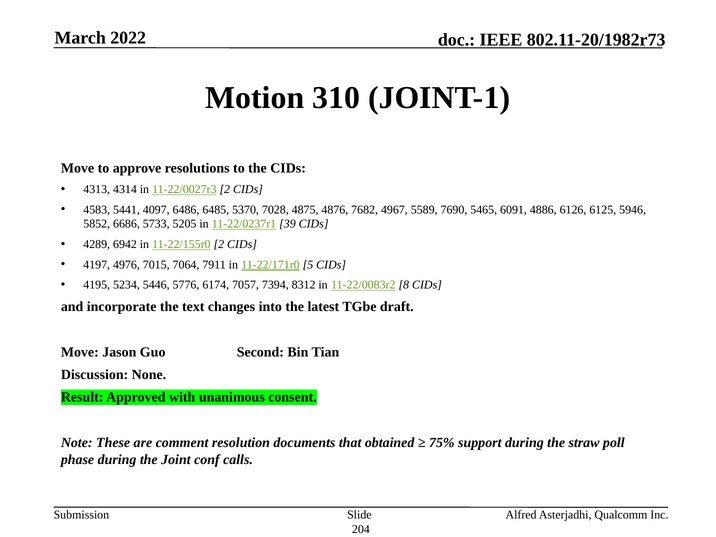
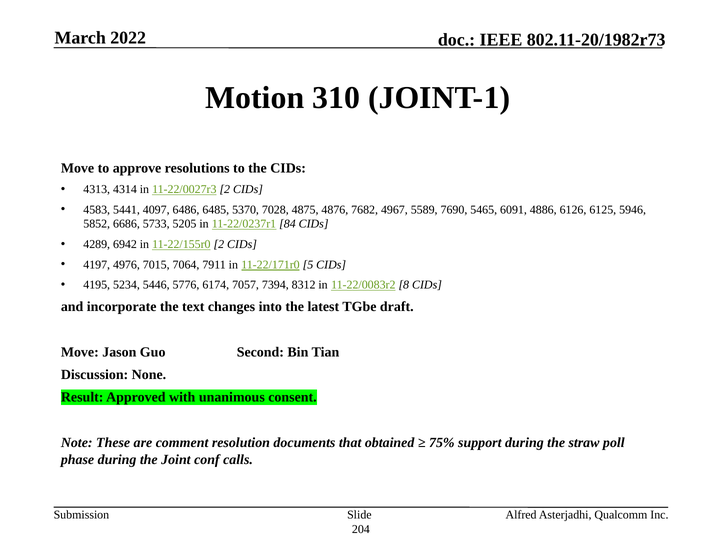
39: 39 -> 84 (287, 224)
